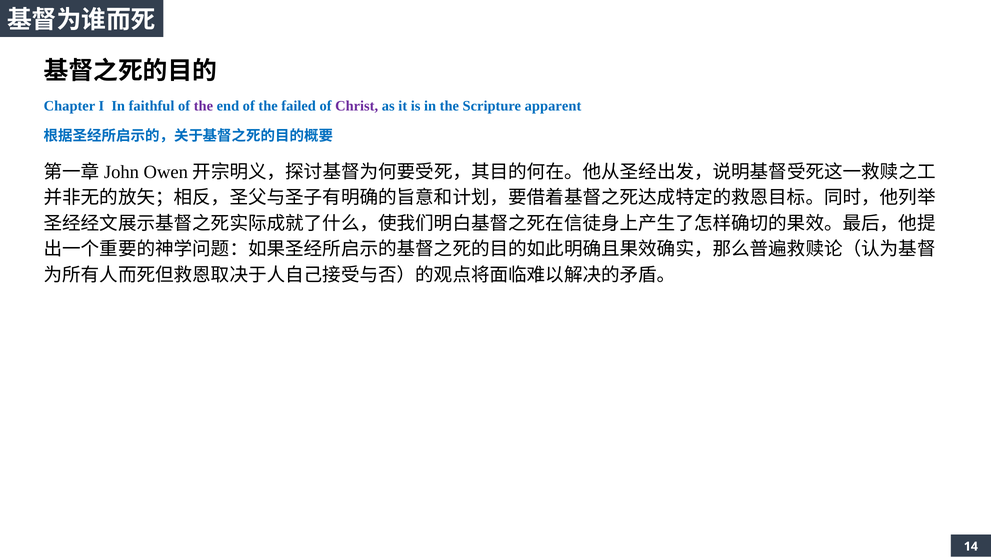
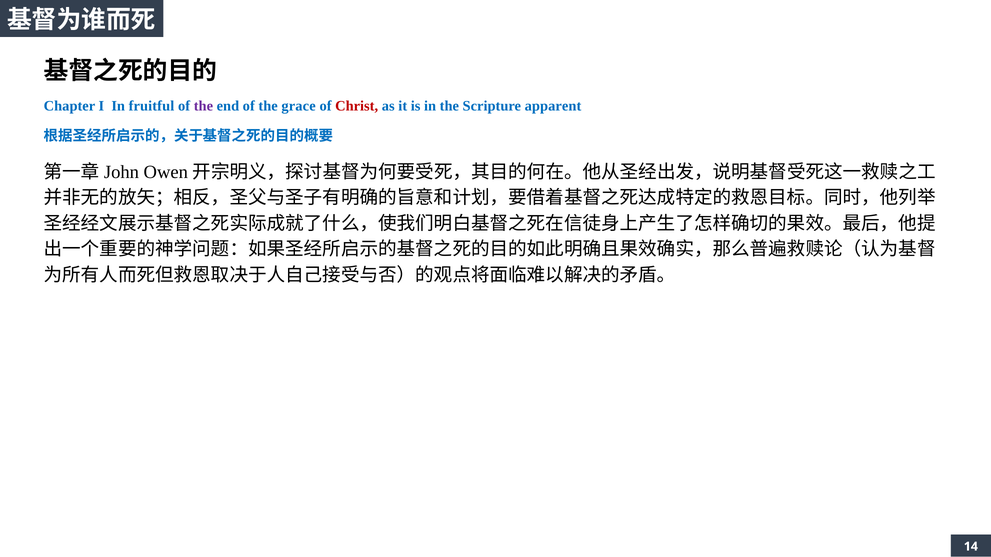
faithful: faithful -> fruitful (151, 106)
failed: failed -> grace (299, 106)
Christ colour: purple -> red (357, 106)
